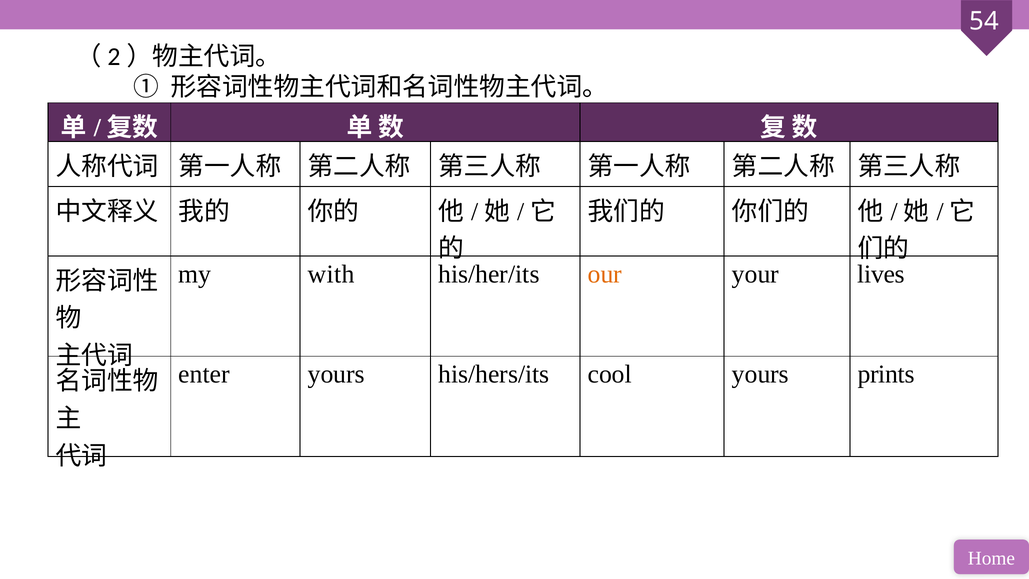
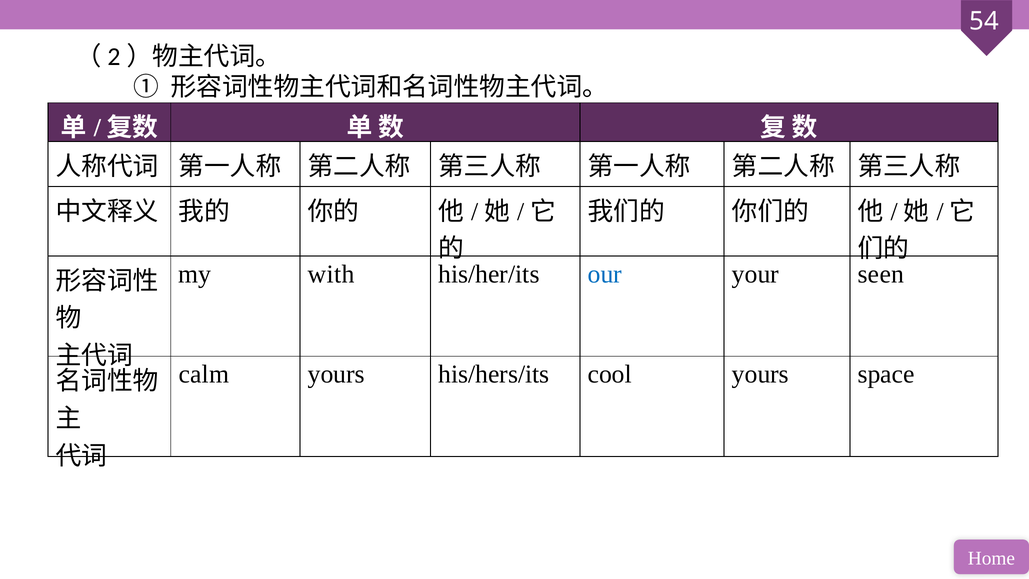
our colour: orange -> blue (605, 274)
lives: lives -> seen (881, 274)
enter: enter -> calm (204, 374)
prints: prints -> space (886, 374)
